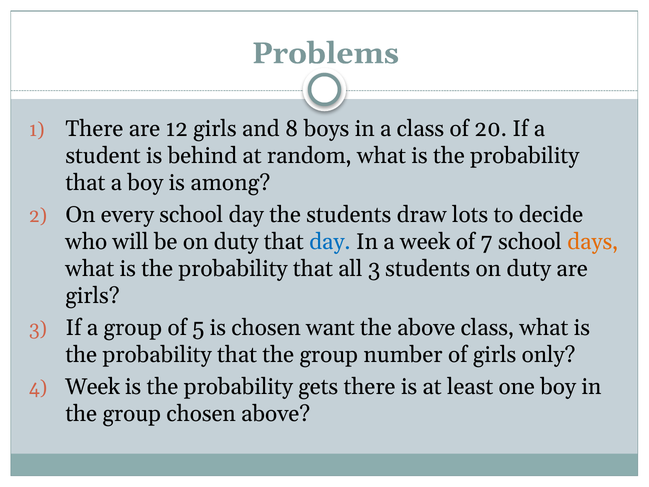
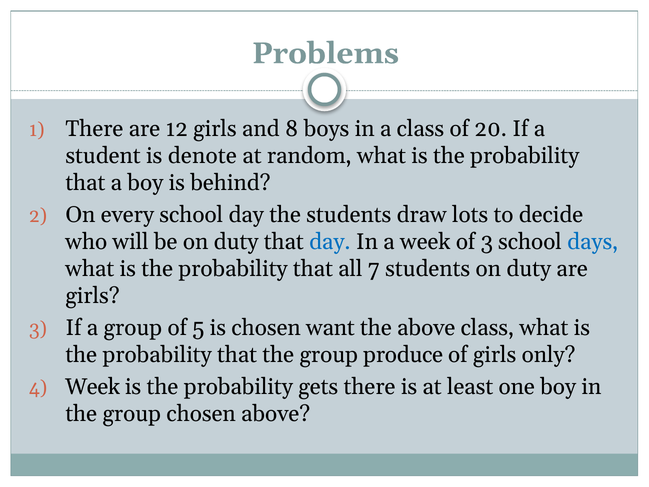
behind: behind -> denote (202, 156)
among: among -> behind (230, 183)
of 7: 7 -> 3 (487, 242)
days colour: orange -> blue (593, 242)
all 3: 3 -> 7 (374, 269)
number: number -> produce (403, 355)
